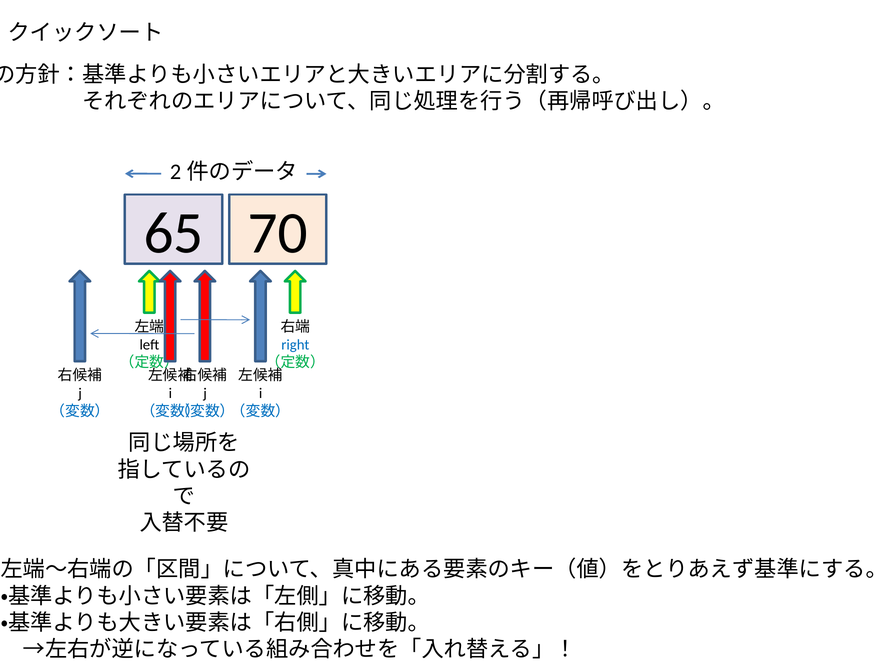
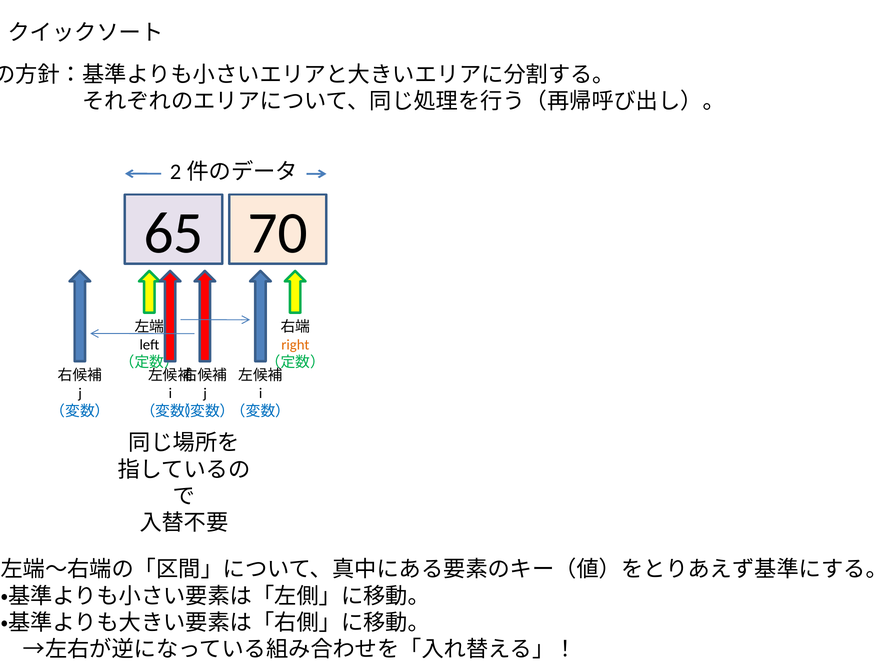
right colour: blue -> orange (295, 345)
